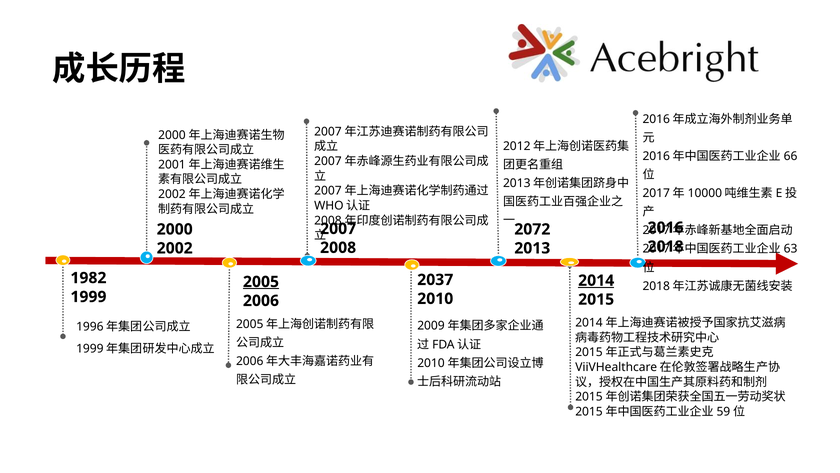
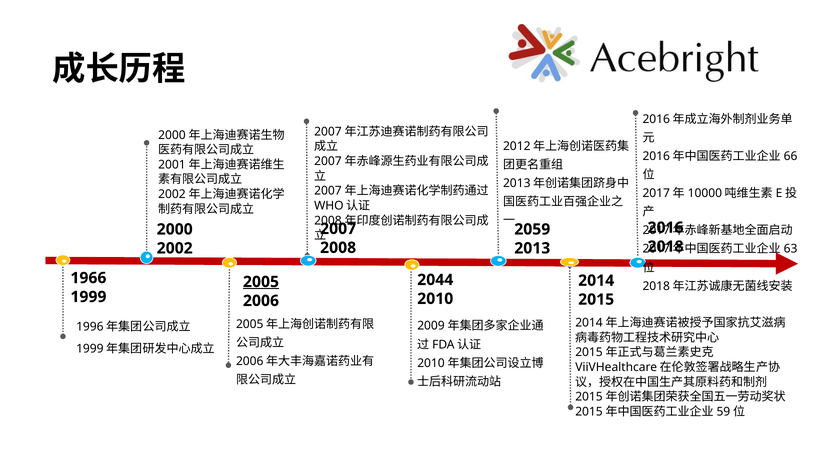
2072: 2072 -> 2059 (532, 229)
1982: 1982 -> 1966 (88, 278)
2037: 2037 -> 2044 (435, 279)
2014 underline: present -> none (596, 280)
